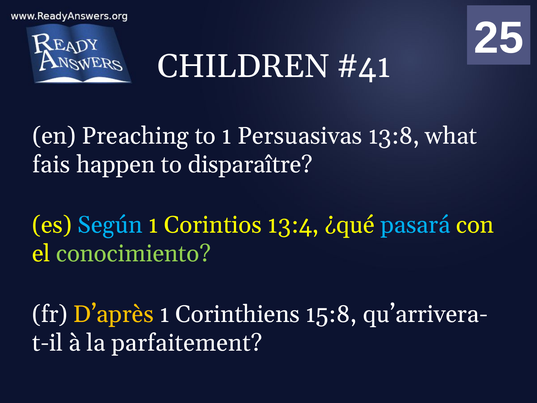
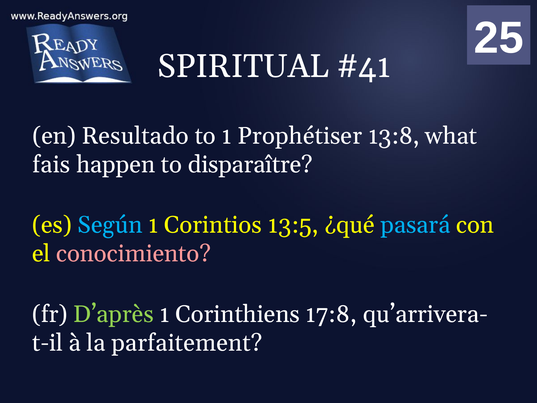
CHILDREN: CHILDREN -> SPIRITUAL (243, 66)
Preaching: Preaching -> Resultado (135, 136)
Persuasivas: Persuasivas -> Prophétiser (300, 136)
13:4: 13:4 -> 13:5 (293, 225)
conocimiento colour: light green -> pink (134, 254)
D’après colour: yellow -> light green (114, 314)
15:8: 15:8 -> 17:8 (331, 314)
